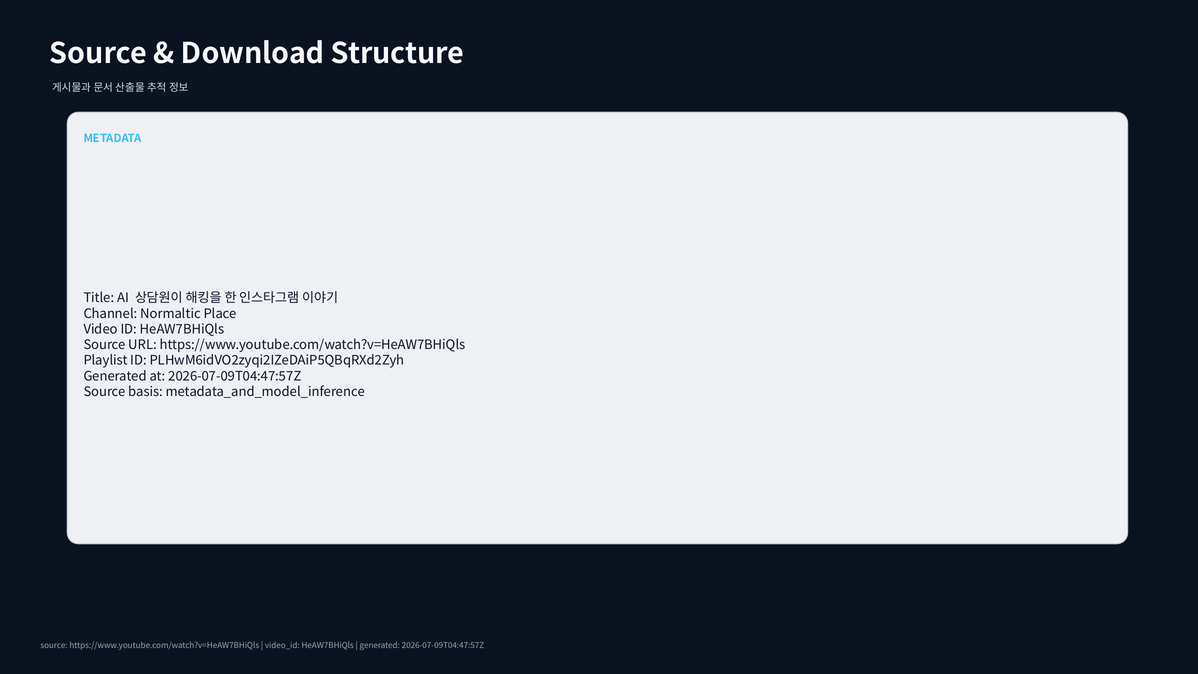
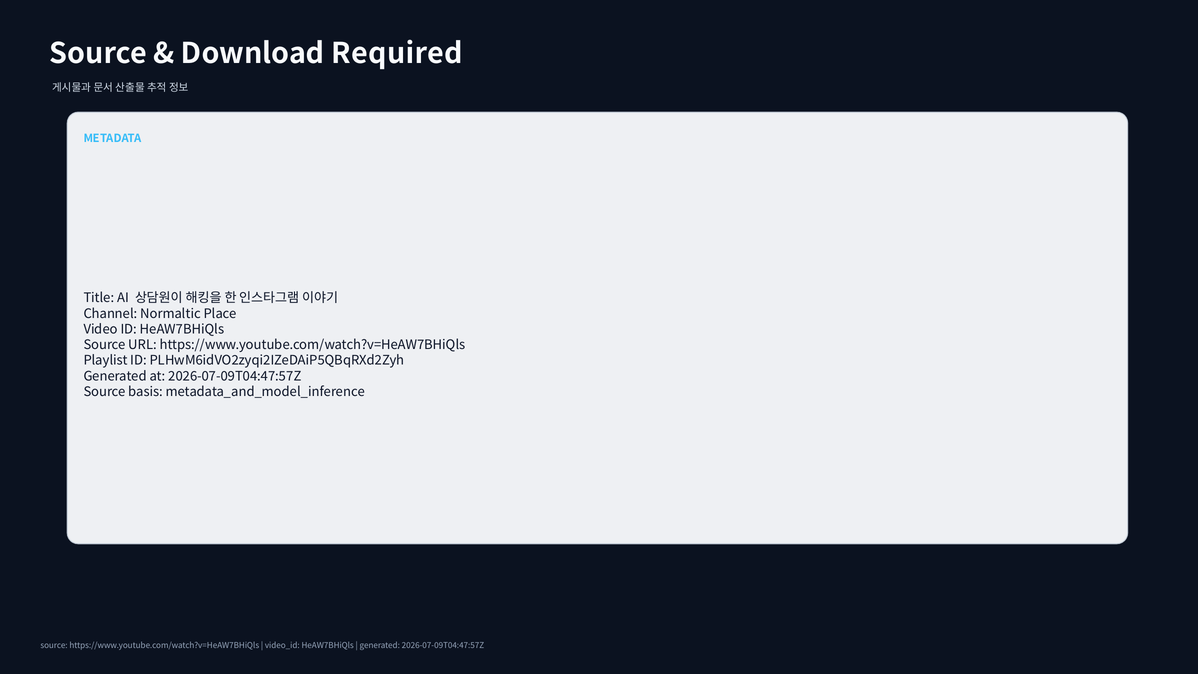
Structure: Structure -> Required (397, 54)
